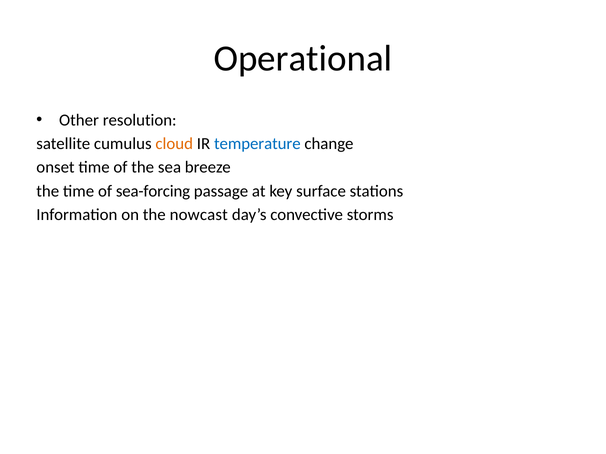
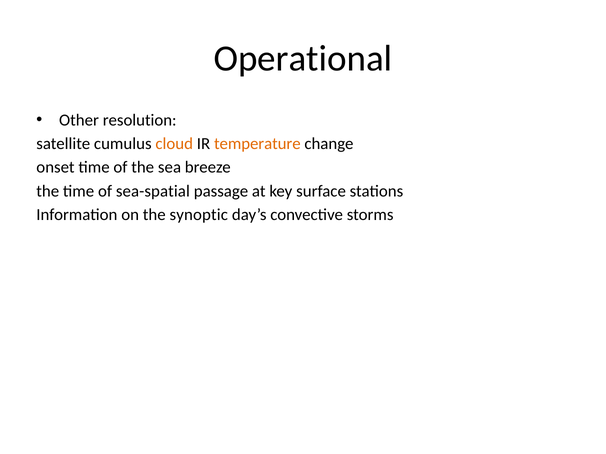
temperature colour: blue -> orange (257, 144)
sea-forcing: sea-forcing -> sea-spatial (153, 191)
nowcast: nowcast -> synoptic (199, 215)
